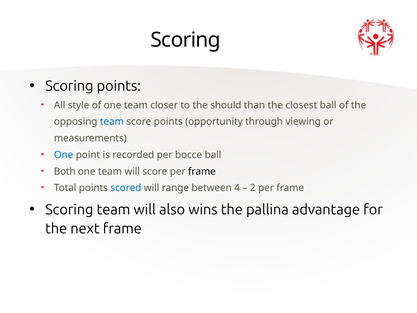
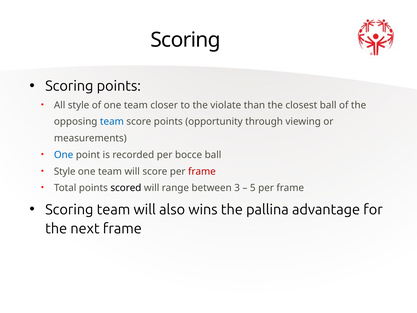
should: should -> violate (226, 105)
Both: Both -> Style (65, 171)
frame colour: black -> red (202, 171)
scored colour: blue -> black (126, 188)
4: 4 -> 3 (237, 188)
2: 2 -> 5 (253, 188)
